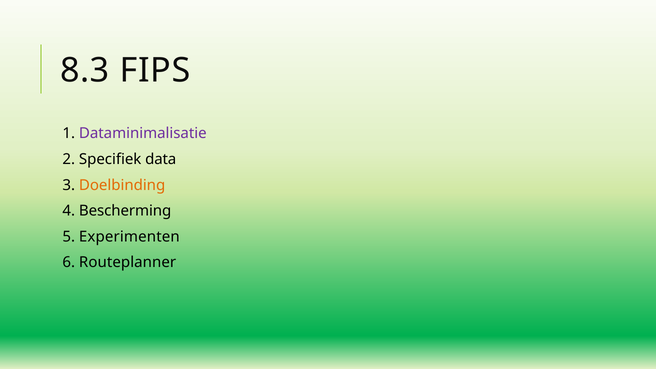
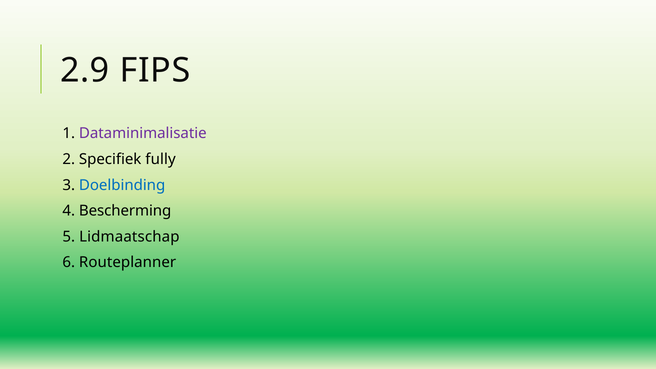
8.3: 8.3 -> 2.9 (85, 70)
data: data -> fully (161, 159)
Doelbinding colour: orange -> blue (122, 185)
Experimenten: Experimenten -> Lidmaatschap (129, 237)
